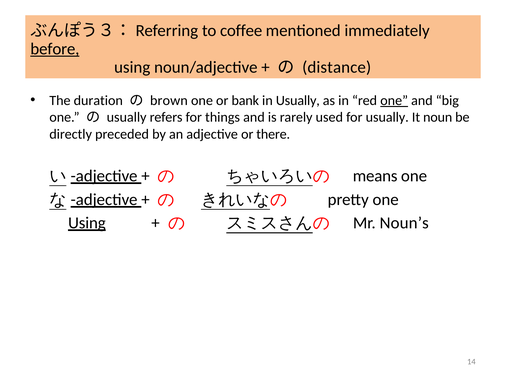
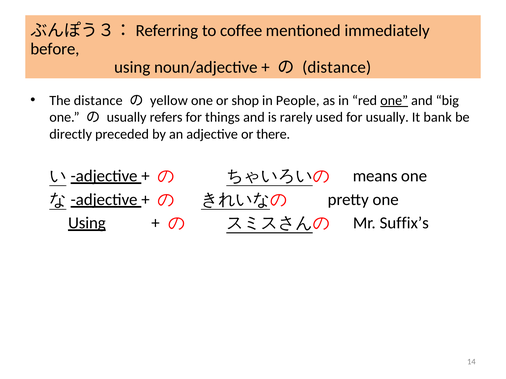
before underline: present -> none (55, 49)
The duration: duration -> distance (98, 101)
brown: brown -> yellow (169, 101)
bank: bank -> shop (245, 101)
in Usually: Usually -> People (298, 101)
noun: noun -> bank (438, 117)
Noun’s: Noun’s -> Suffix’s (404, 223)
